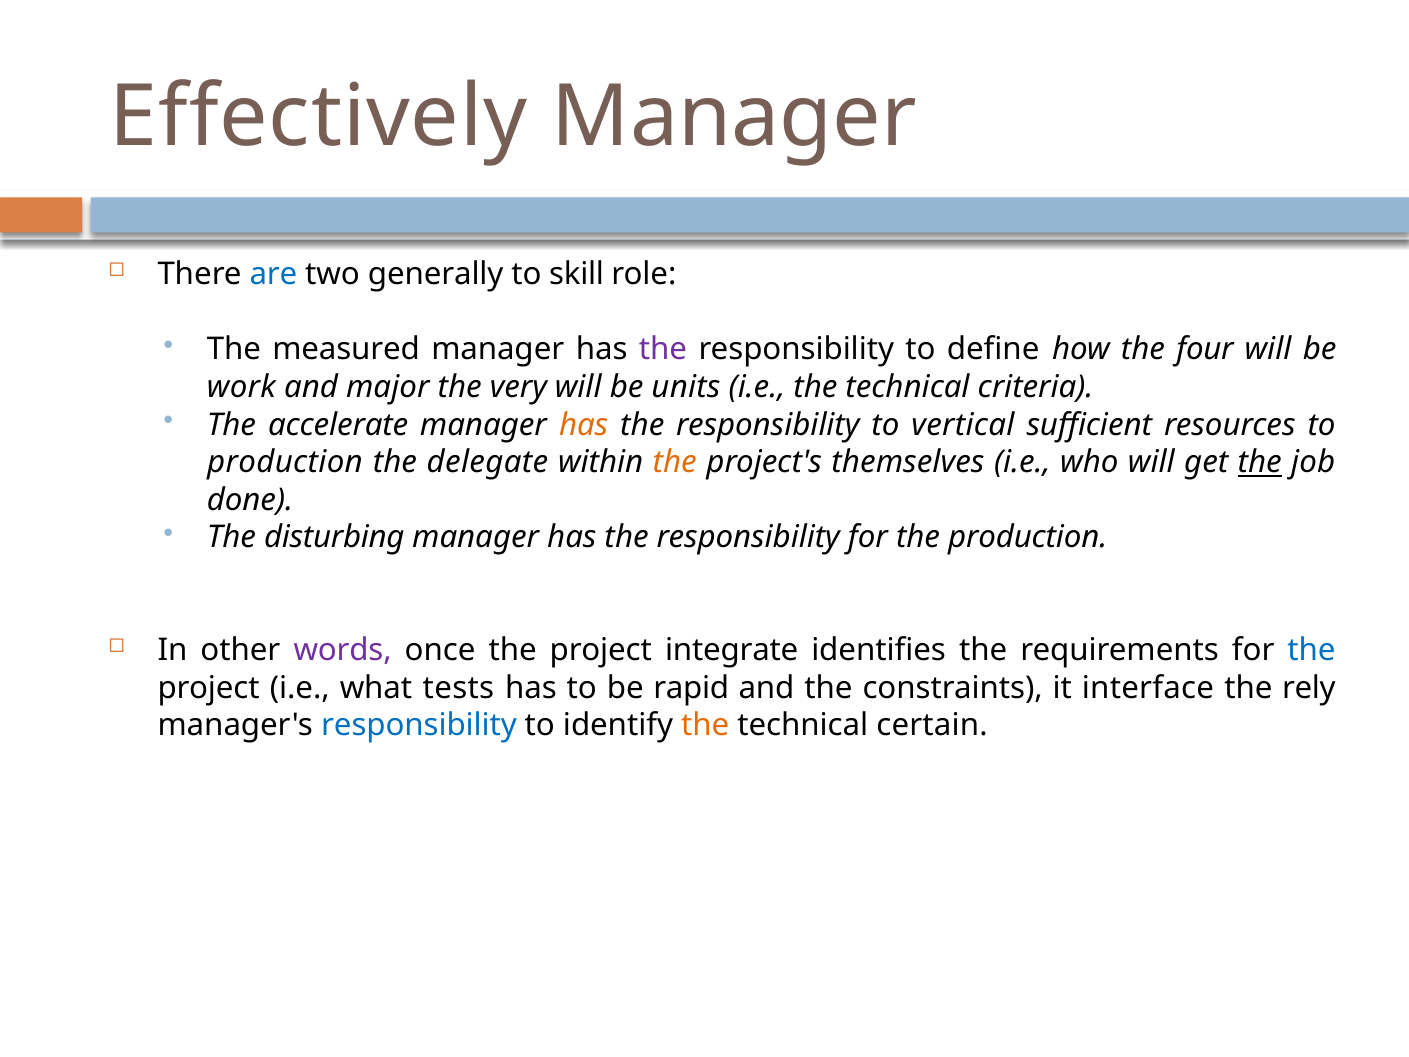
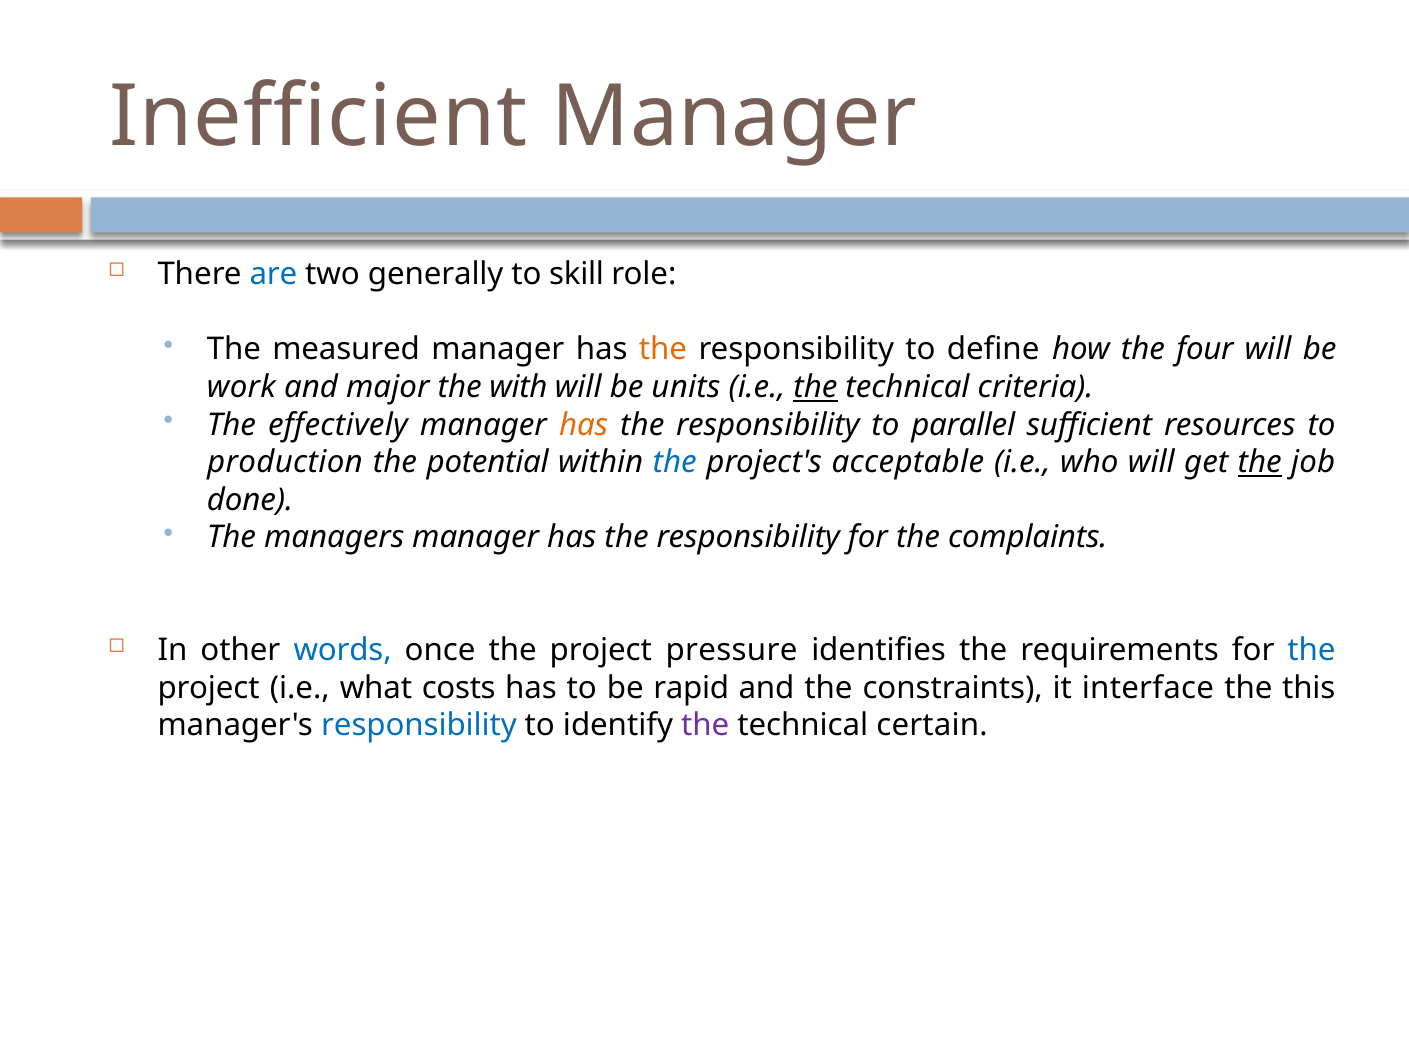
Effectively: Effectively -> Inefficient (319, 118)
the colour: purple -> orange (663, 350)
very: very -> with (518, 387)
the underline: none -> present (815, 387)
accelerate: accelerate -> effectively (338, 425)
vertical: vertical -> parallel (963, 425)
delegate: delegate -> potential (488, 462)
the colour: orange -> blue (675, 462)
themselves: themselves -> acceptable (908, 462)
disturbing: disturbing -> managers (334, 537)
the production: production -> complaints (1028, 537)
words colour: purple -> blue (343, 650)
integrate: integrate -> pressure (731, 650)
tests: tests -> costs (459, 688)
rely: rely -> this (1309, 688)
the colour: orange -> purple (705, 725)
